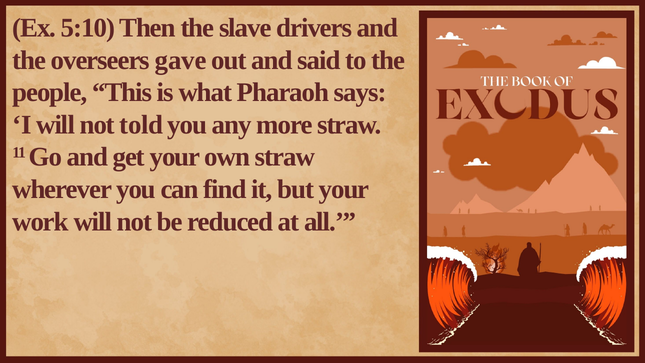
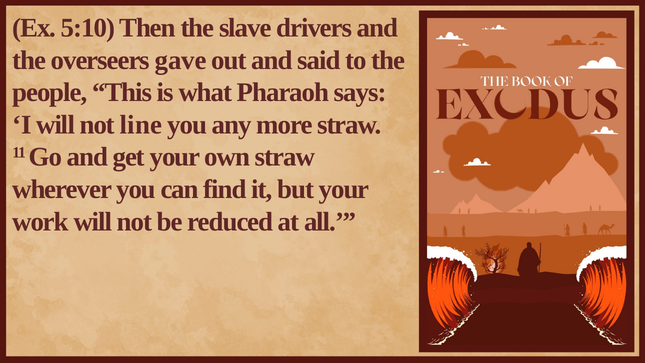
told: told -> line (141, 125)
